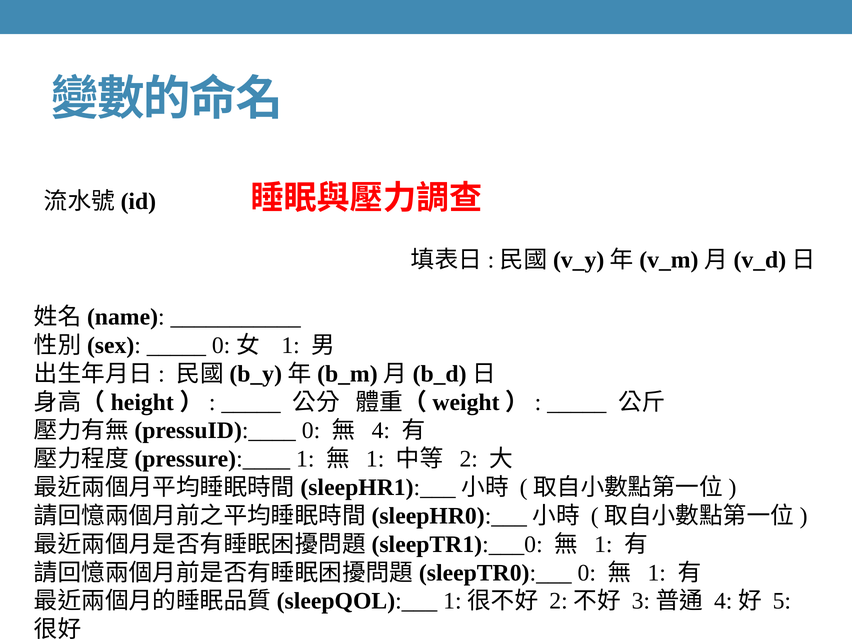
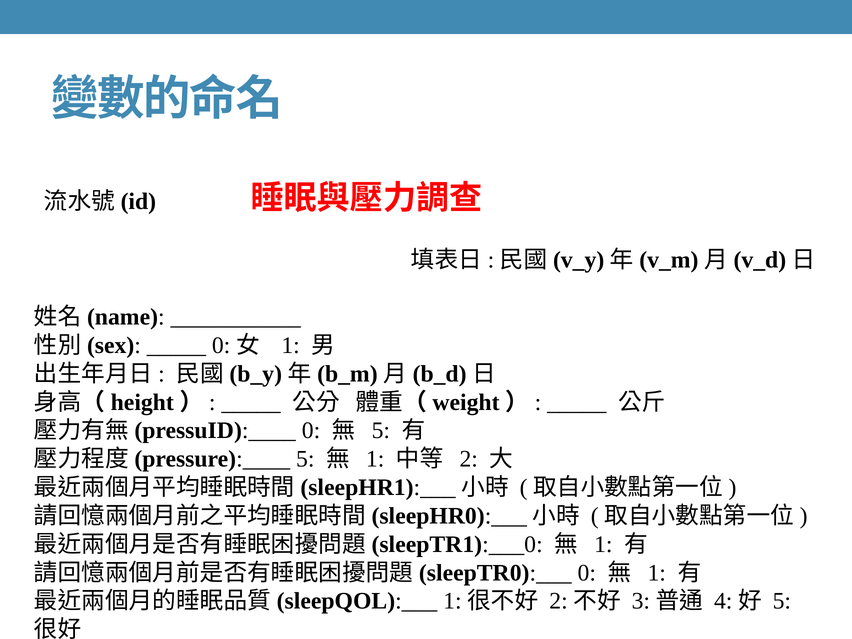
4: 4 -> 5 (381, 431)
1: 1 -> 5 (305, 459)
